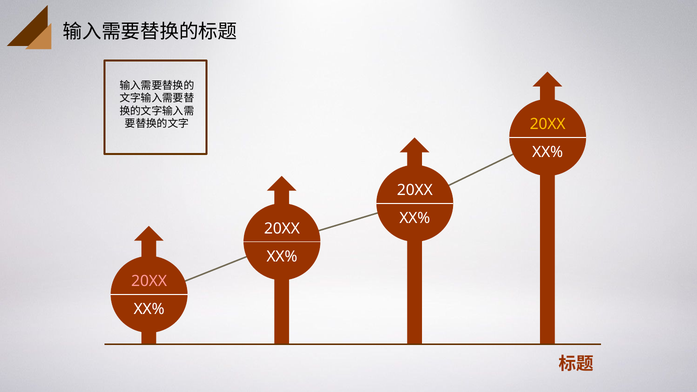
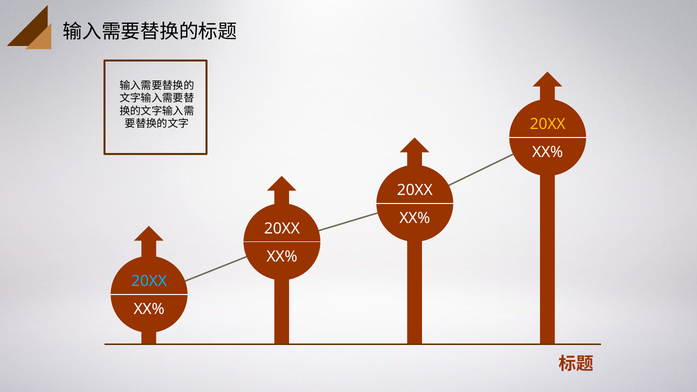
20XX colour: pink -> light blue (149, 281)
